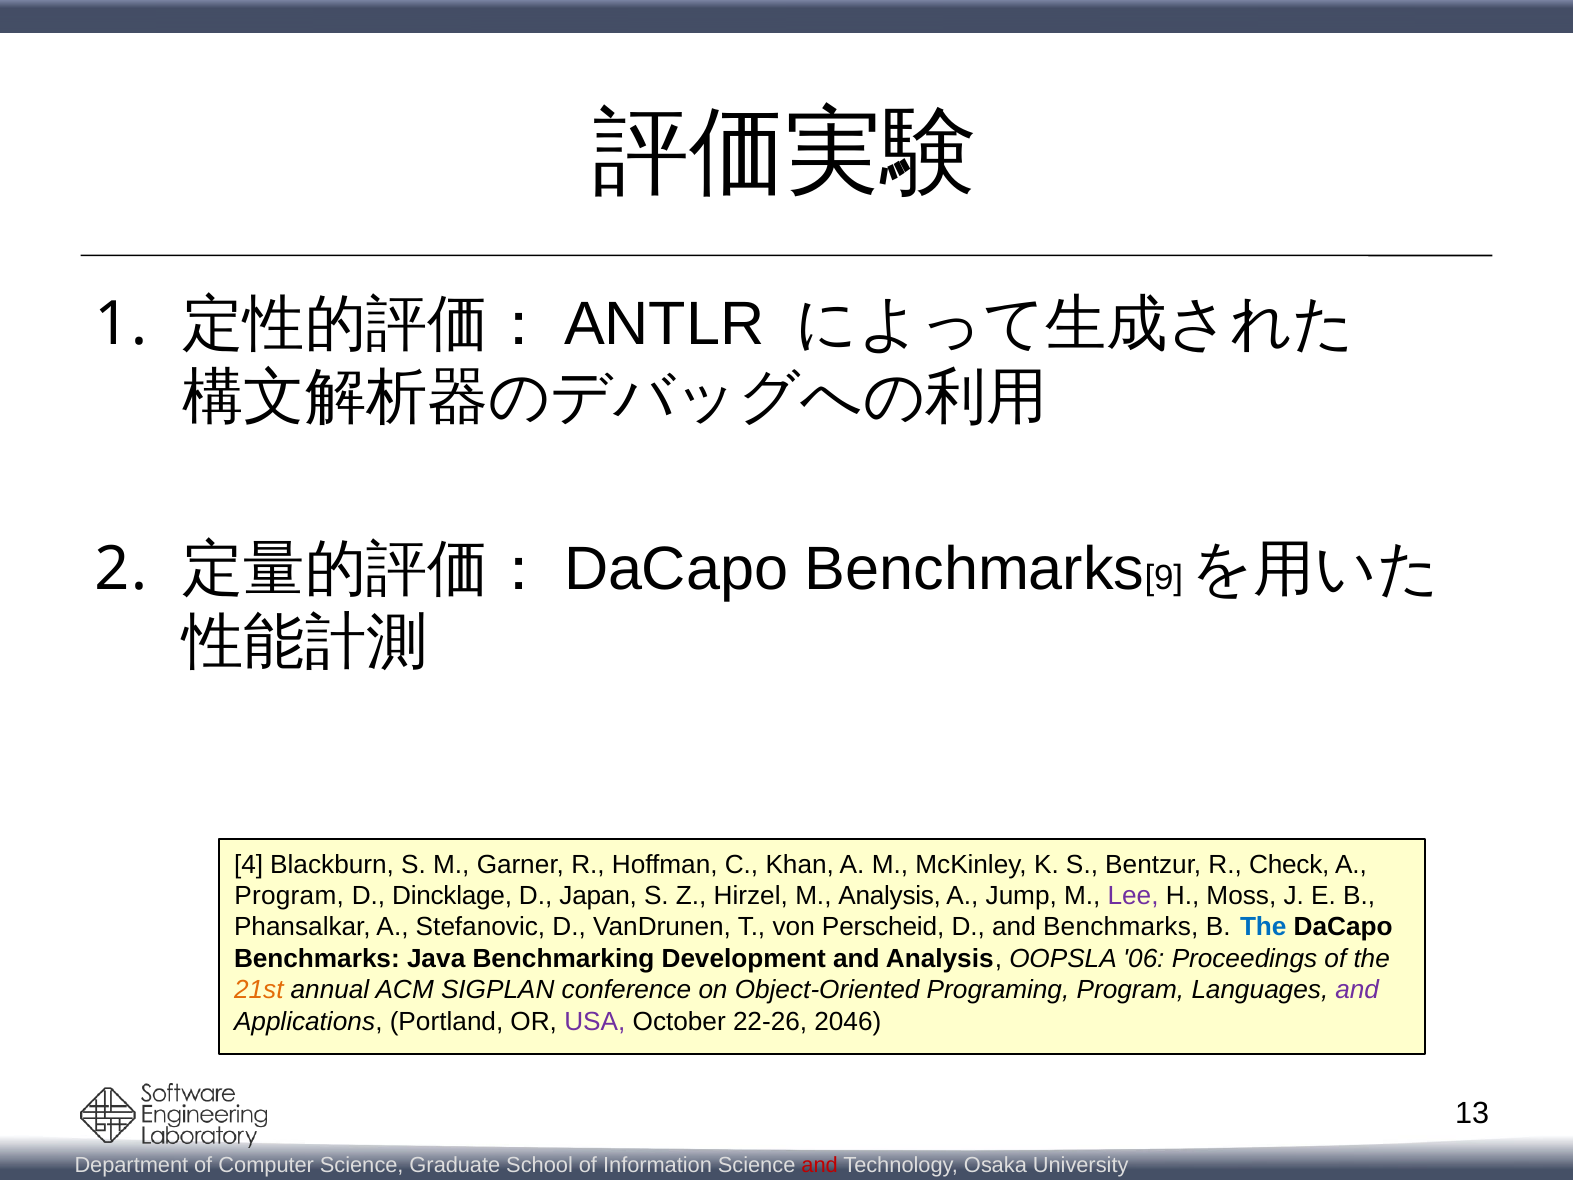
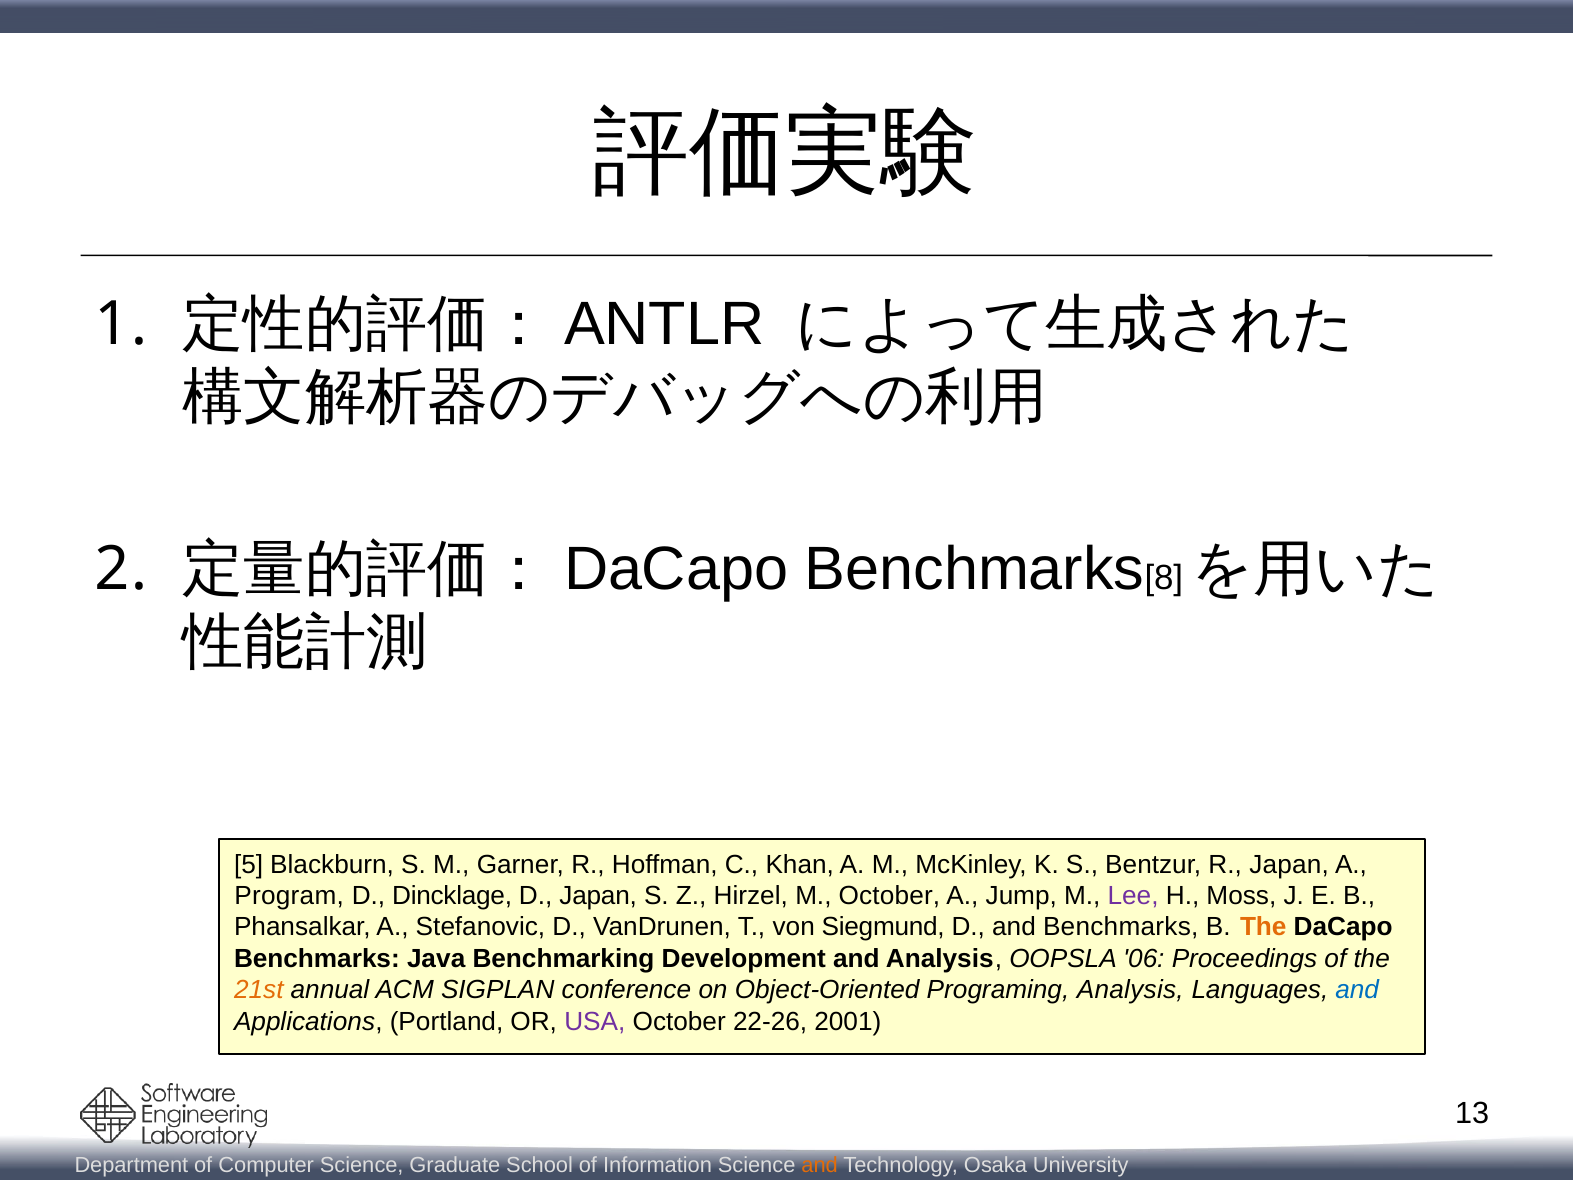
9: 9 -> 8 (1164, 578)
4: 4 -> 5 (249, 864)
R Check: Check -> Japan (1289, 864)
M Analysis: Analysis -> October (889, 896)
Perscheid: Perscheid -> Siegmund (883, 927)
The colour: blue -> orange (1263, 927)
Programing Program: Program -> Analysis (1130, 990)
and colour: purple -> blue (1357, 990)
2046: 2046 -> 2001 (848, 1021)
and colour: red -> orange (820, 1165)
